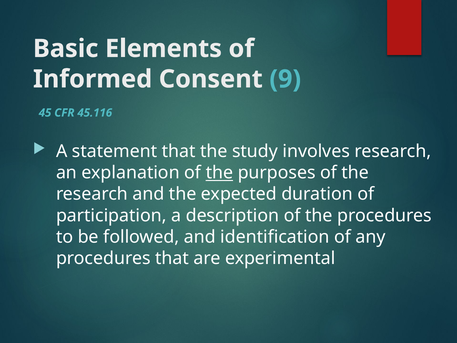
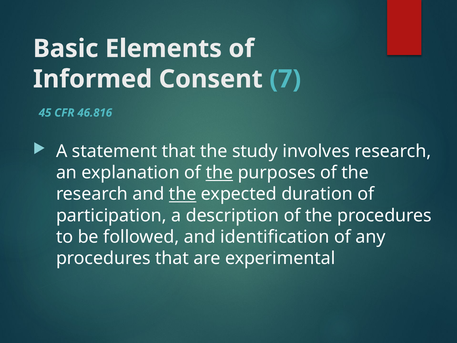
9: 9 -> 7 (285, 79)
45.116: 45.116 -> 46.816 (95, 113)
the underline: none -> present (183, 194)
